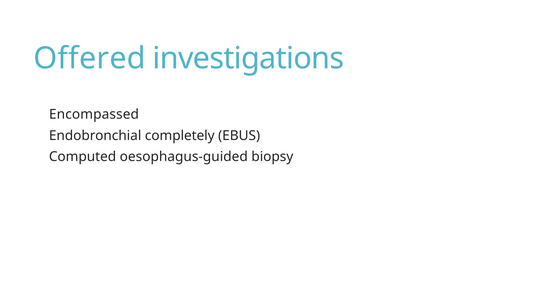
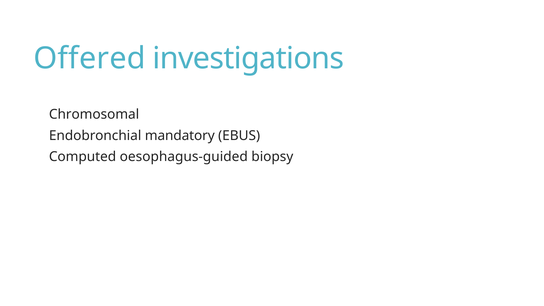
Encompassed: Encompassed -> Chromosomal (94, 114)
completely: completely -> mandatory (180, 136)
